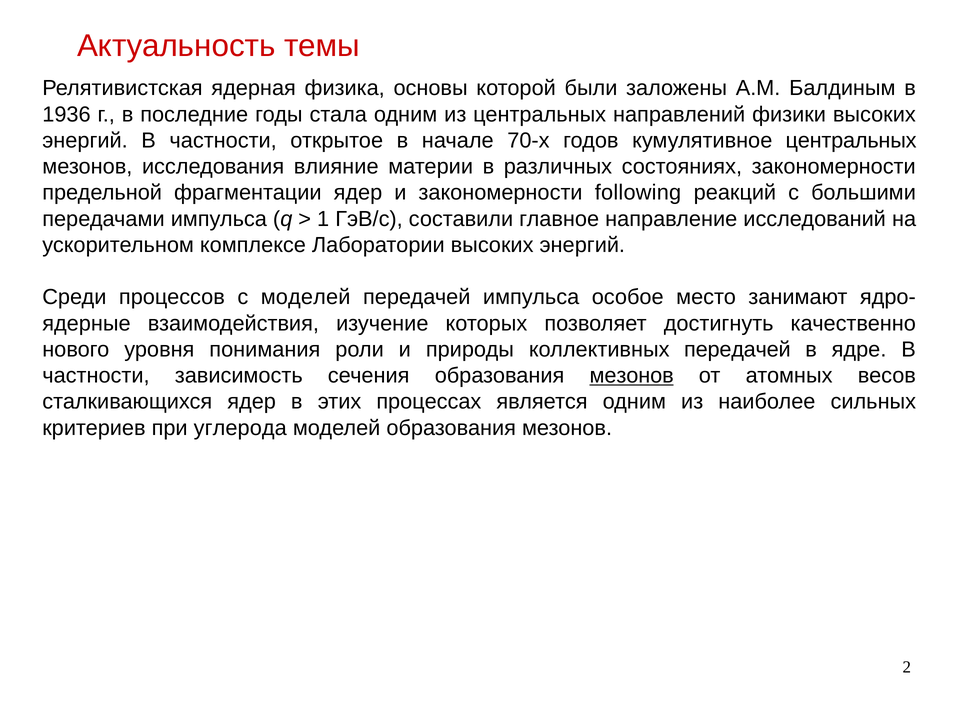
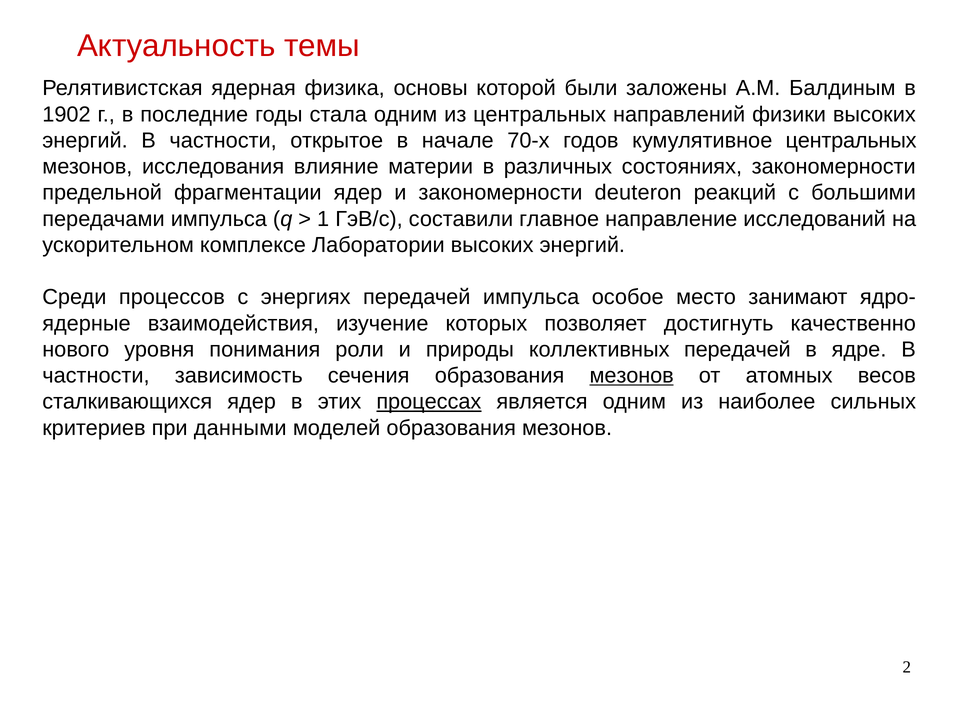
1936: 1936 -> 1902 (66, 114)
following: following -> deuteron (638, 193)
с моделей: моделей -> энергиях (306, 297)
процессах underline: none -> present (429, 401)
углерода: углерода -> данными (240, 427)
